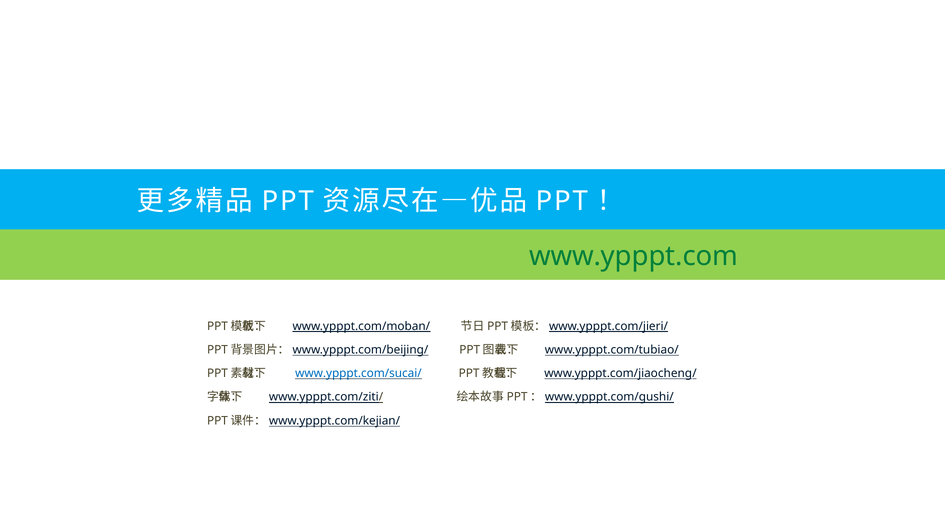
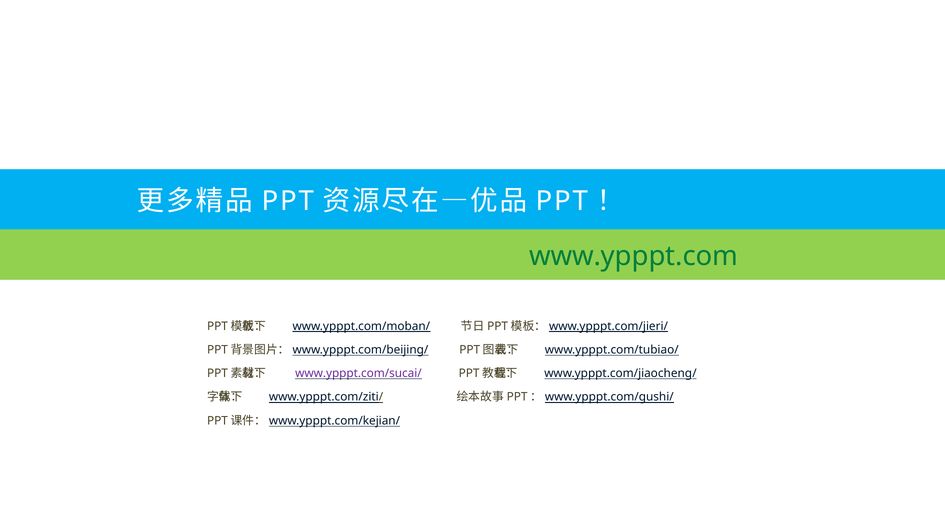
www.ypppt.com/sucai/ colour: blue -> purple (358, 373)
